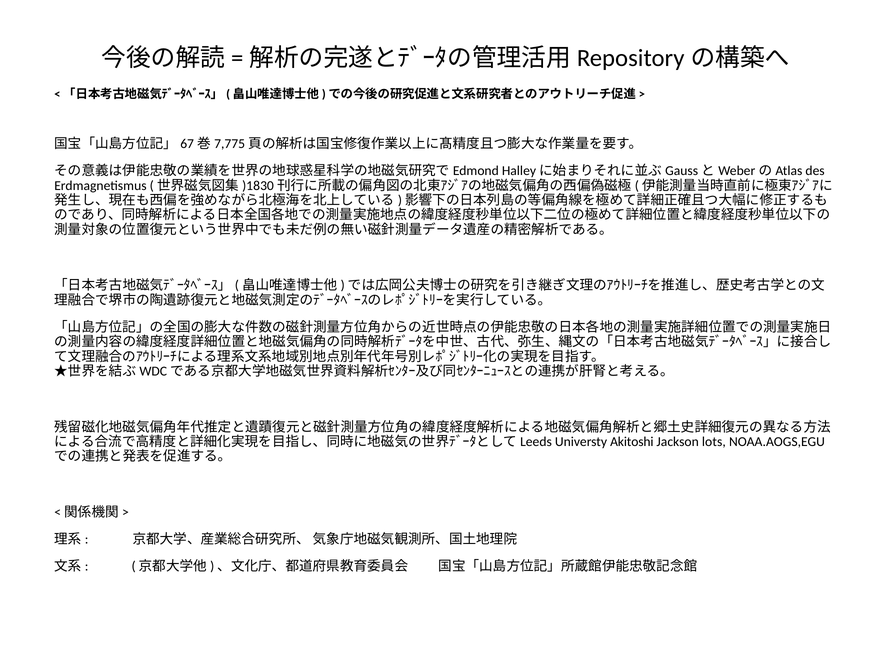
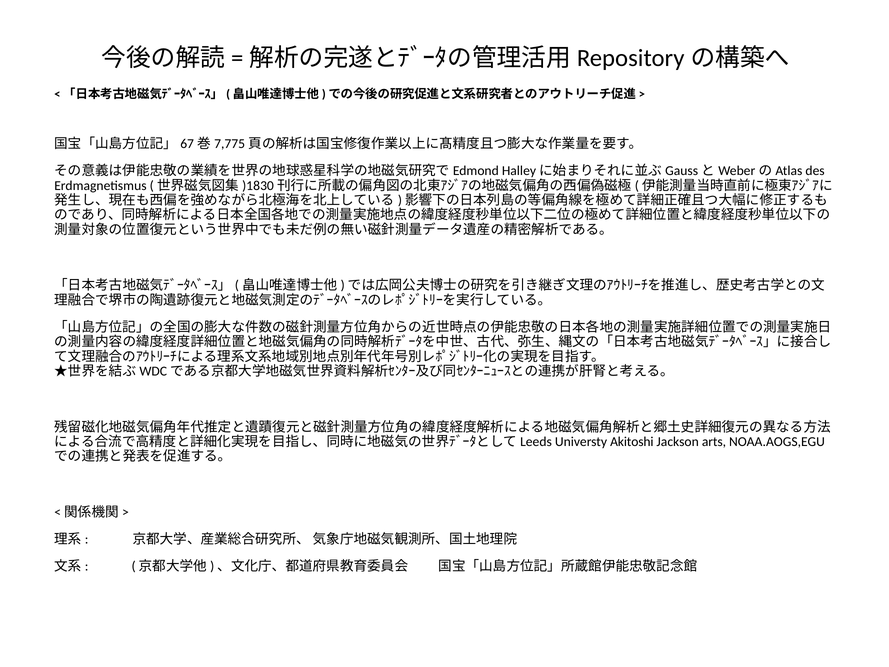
lots: lots -> arts (714, 442)
